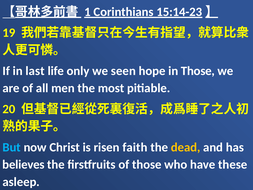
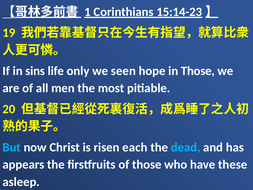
last: last -> sins (35, 71)
faith: faith -> each (135, 147)
dead colour: yellow -> light blue (186, 147)
believes: believes -> appears (23, 164)
